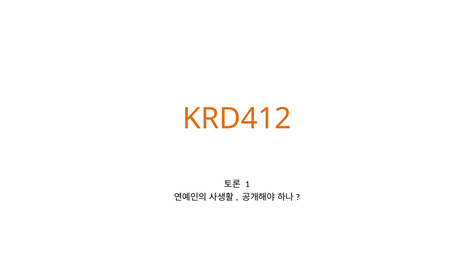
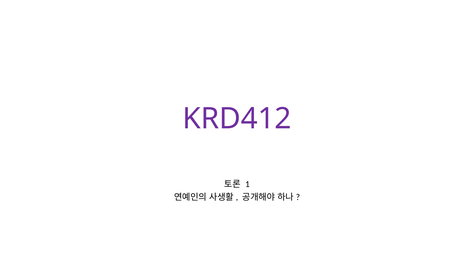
KRD412 colour: orange -> purple (237, 118)
